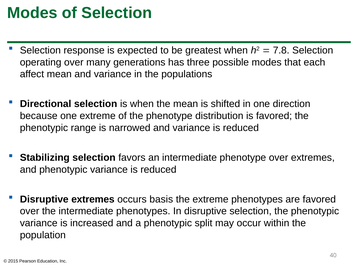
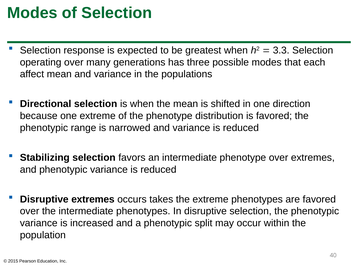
7.8: 7.8 -> 3.3 (281, 50)
basis: basis -> takes (161, 200)
